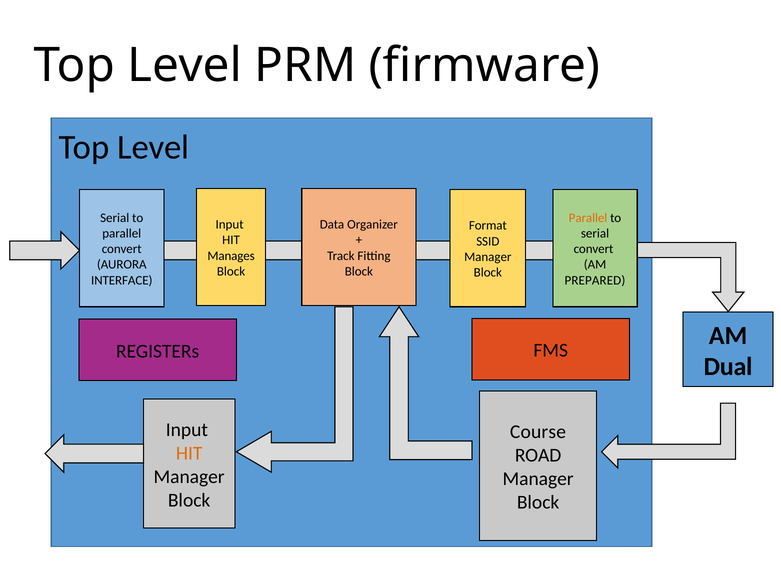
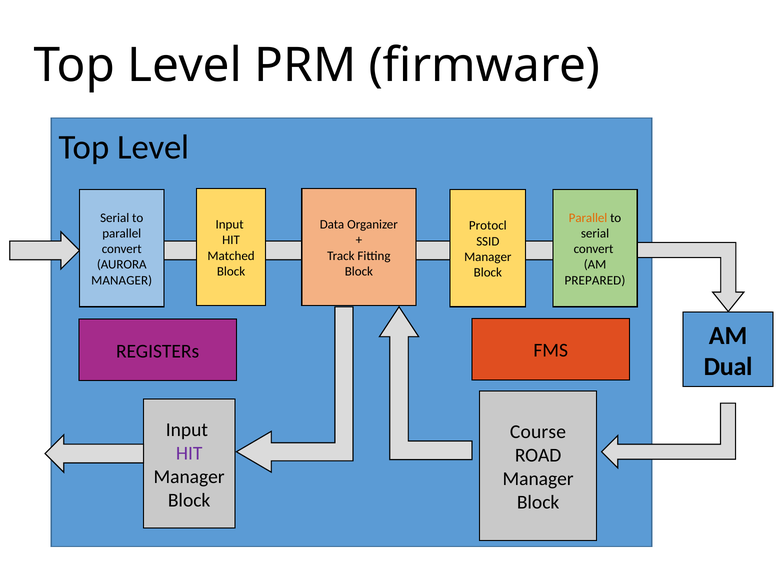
Format: Format -> Protocl (488, 225)
Manages: Manages -> Matched (231, 256)
INTERFACE: INTERFACE -> MANAGER (122, 280)
HIT colour: orange -> purple (189, 453)
